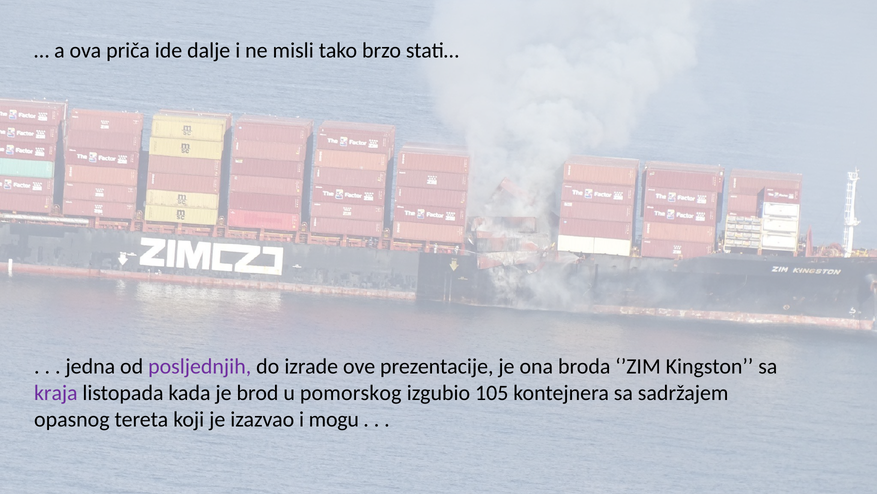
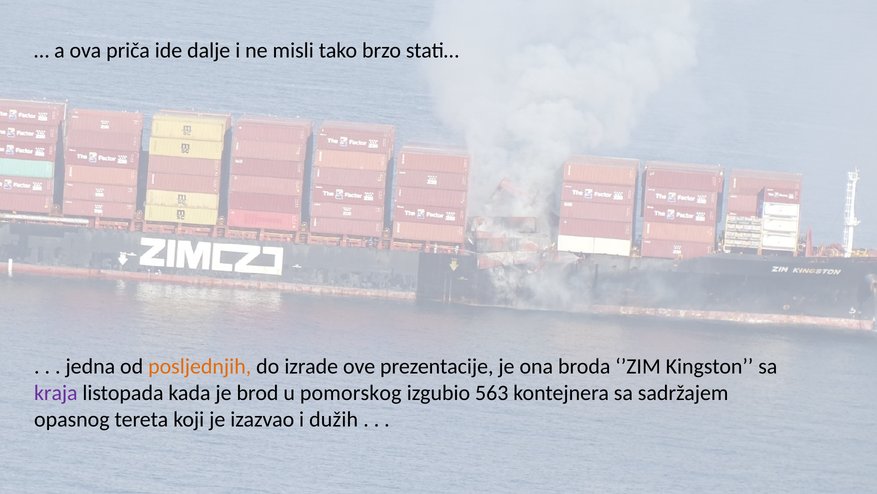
posljednjih colour: purple -> orange (200, 366)
105: 105 -> 563 (492, 392)
mogu: mogu -> dužih (334, 419)
